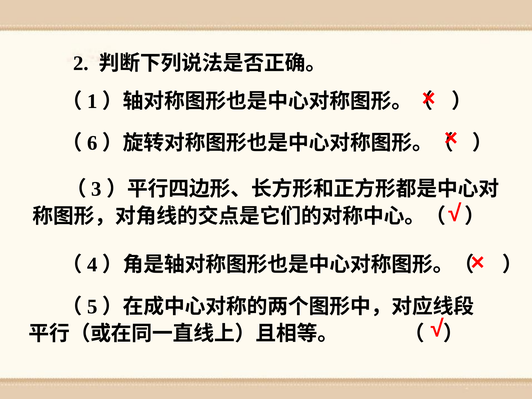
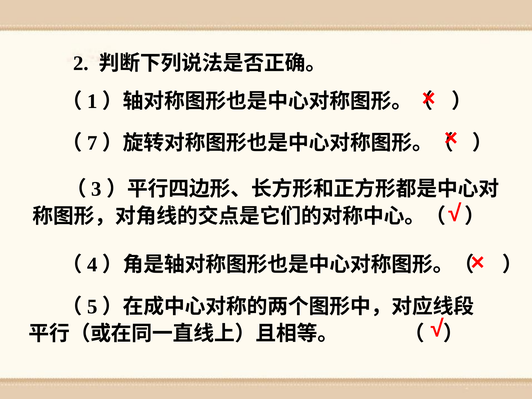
6: 6 -> 7 (92, 143)
